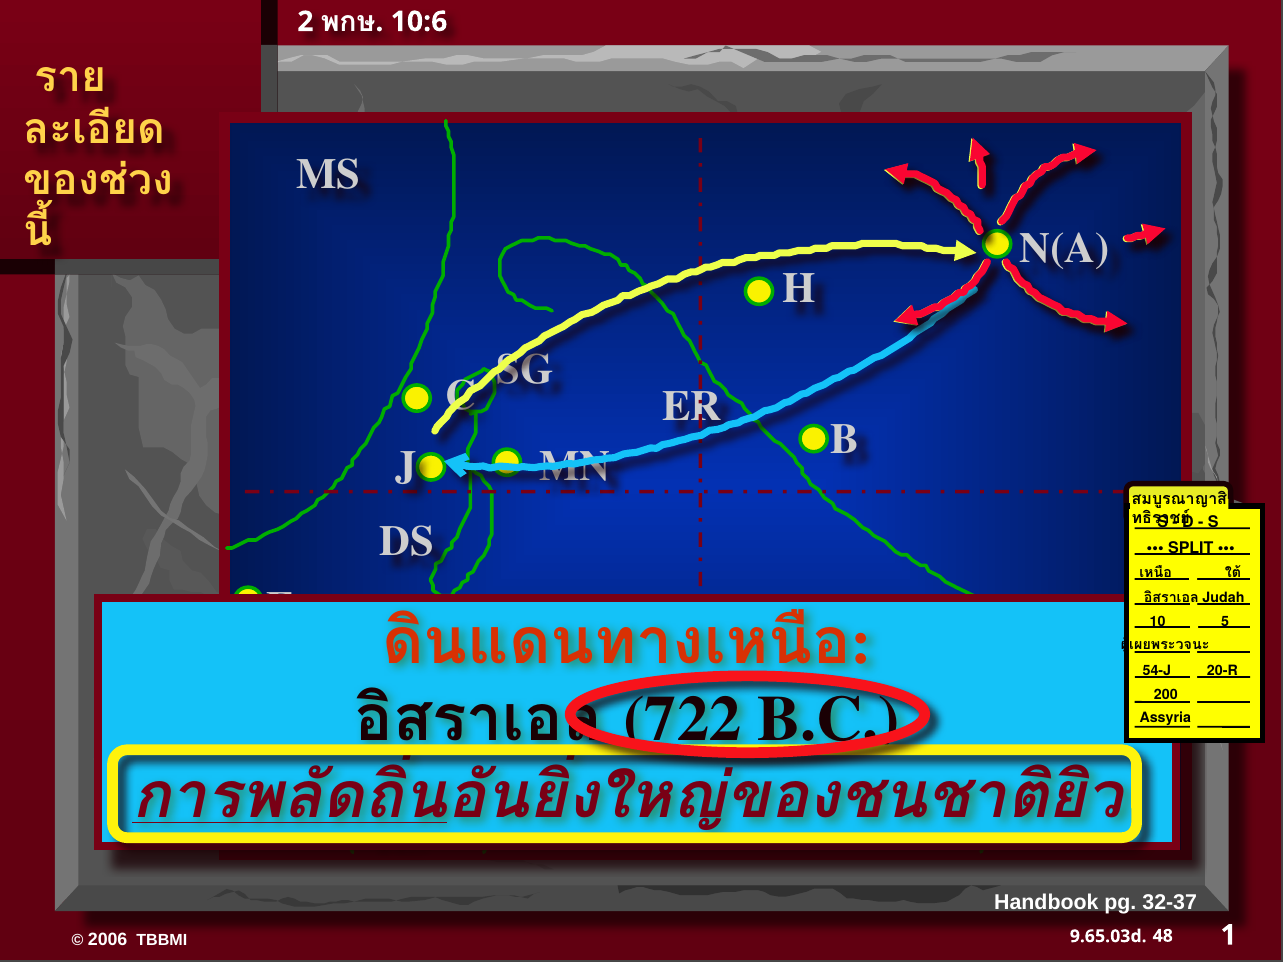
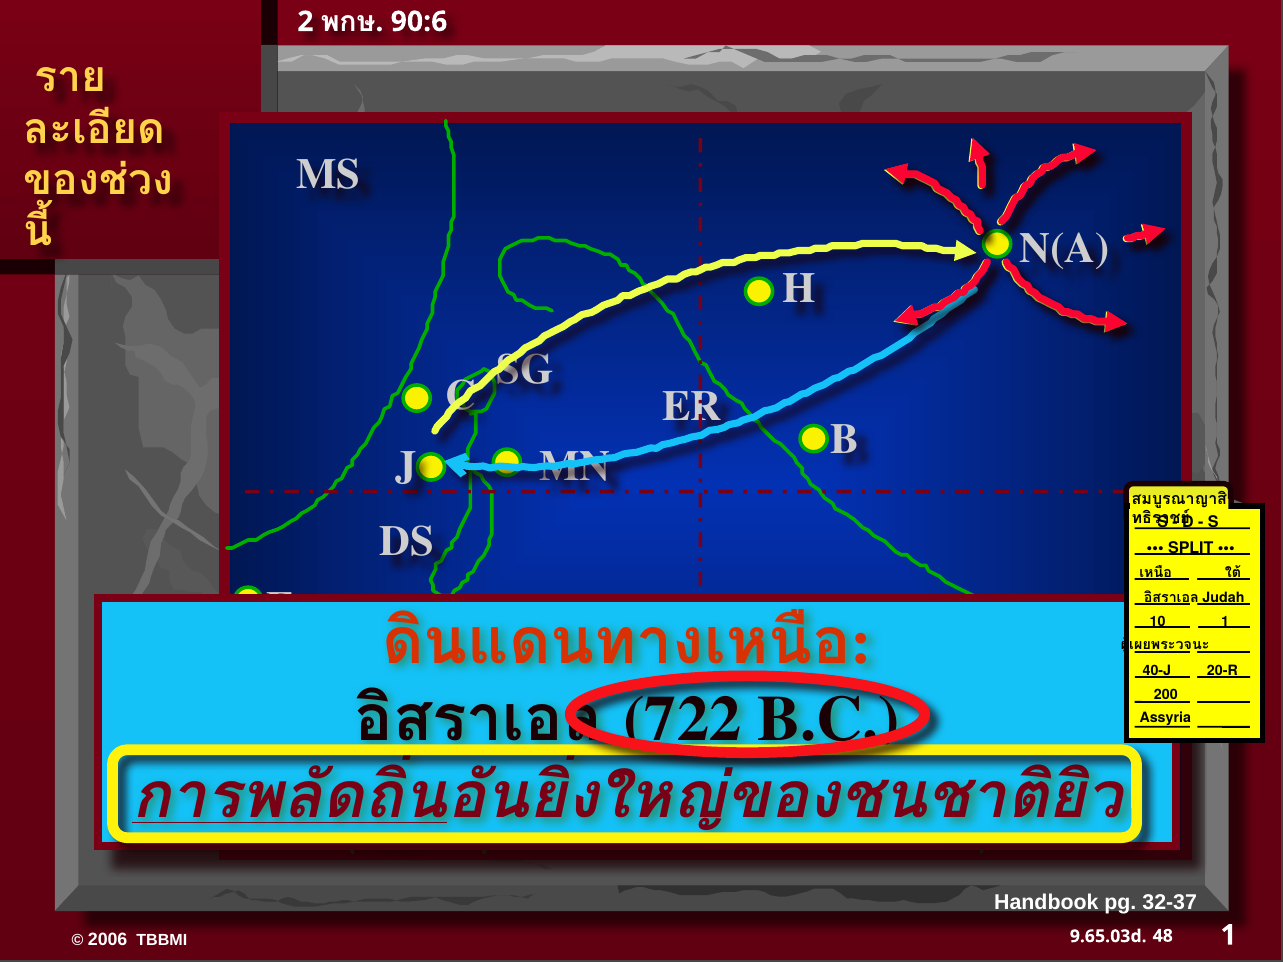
10:6: 10:6 -> 90:6 (419, 22)
10 5: 5 -> 1 (1225, 622)
54-J: 54-J -> 40-J (1157, 671)
